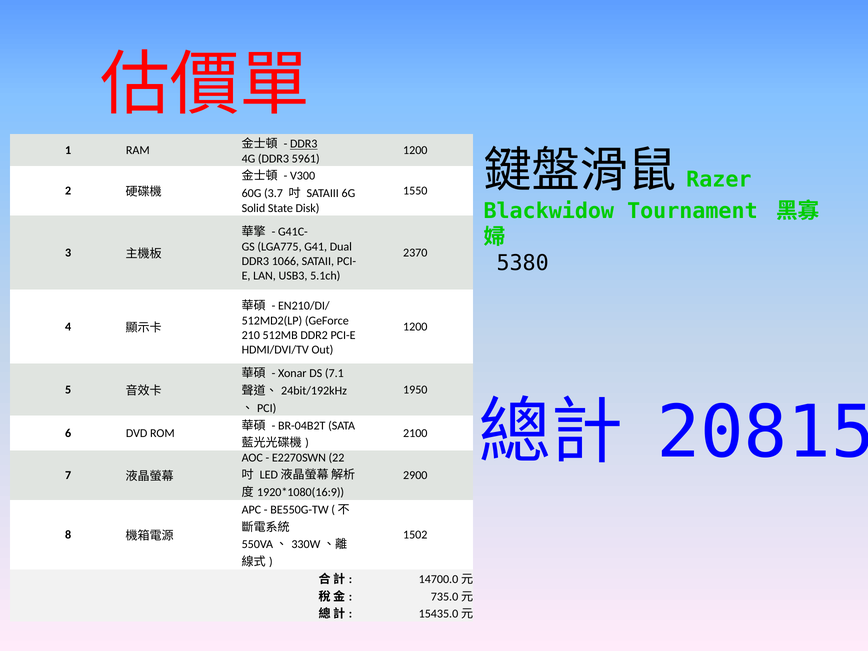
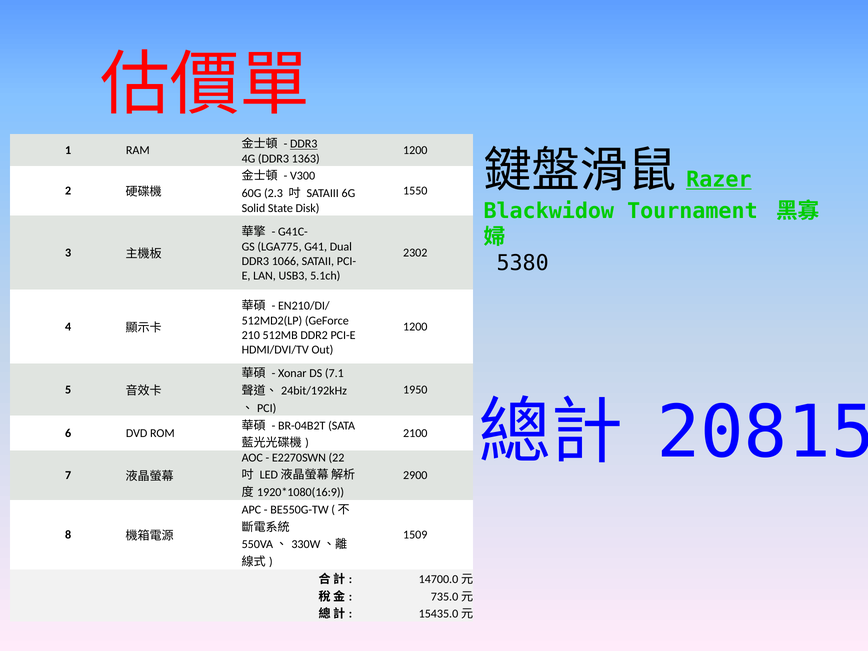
Razer underline: none -> present (719, 180)
5961: 5961 -> 1363 (306, 159)
3.7: 3.7 -> 2.3 (274, 193)
2370: 2370 -> 2302 (415, 253)
1502: 1502 -> 1509 (415, 535)
